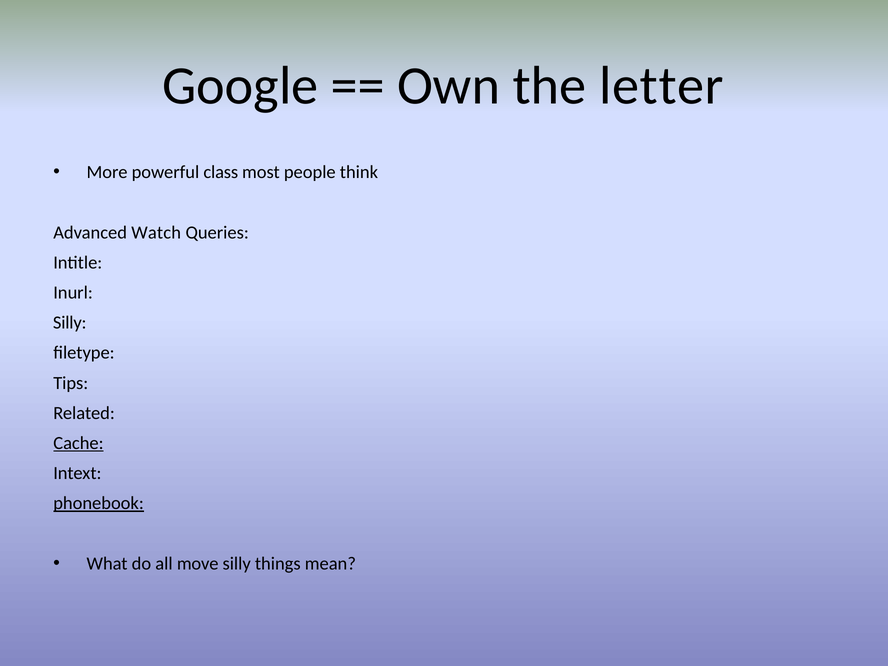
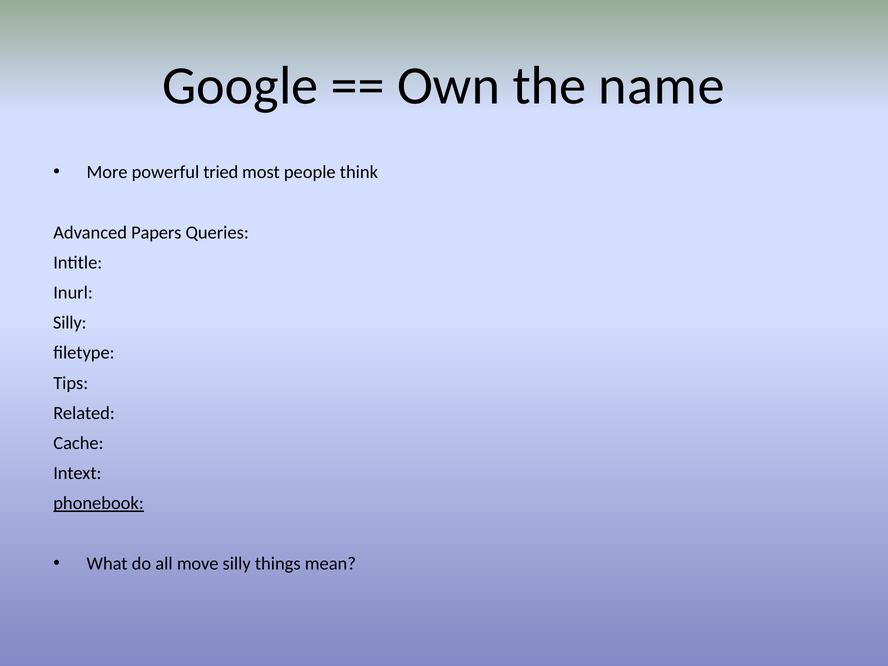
letter: letter -> name (662, 86)
class: class -> tried (221, 172)
Watch: Watch -> Papers (156, 232)
Cache underline: present -> none (78, 443)
